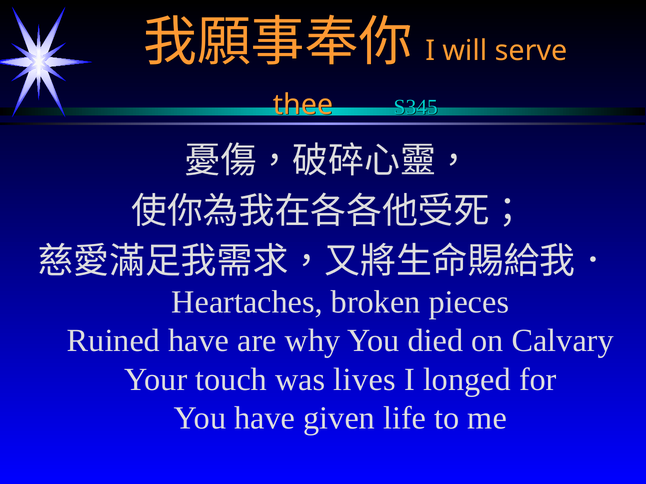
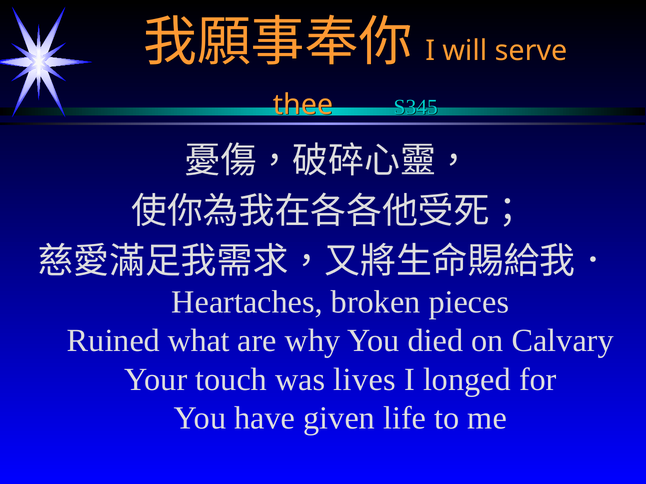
Ruined have: have -> what (199, 341)
